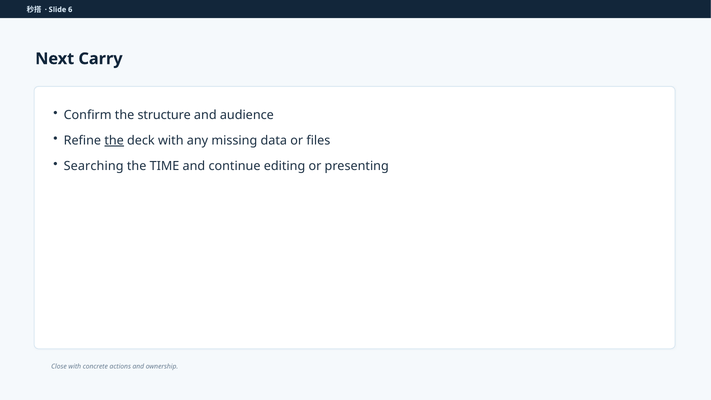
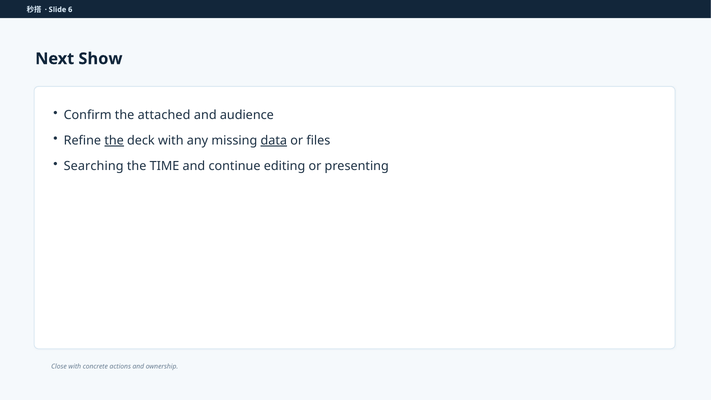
Carry: Carry -> Show (100, 59)
structure: structure -> attached (164, 115)
data underline: none -> present (274, 141)
